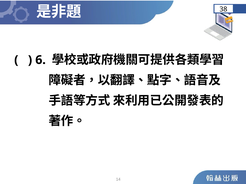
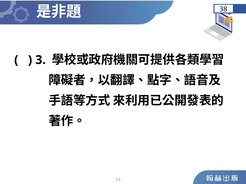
6: 6 -> 3 (41, 60)
